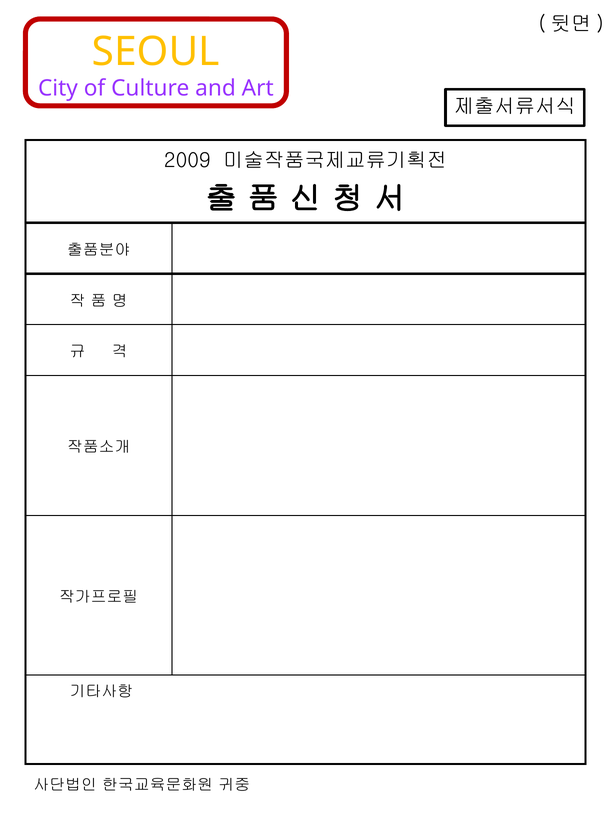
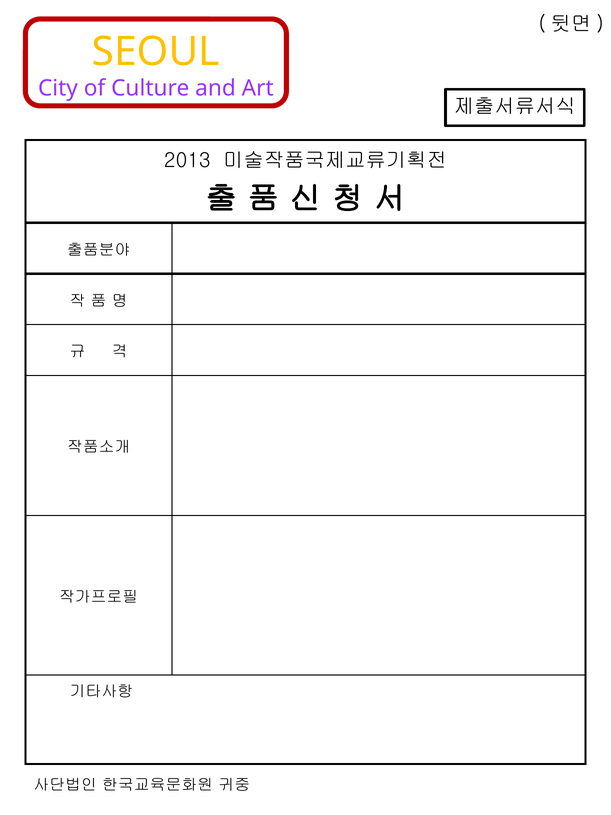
2009: 2009 -> 2013 (187, 160)
